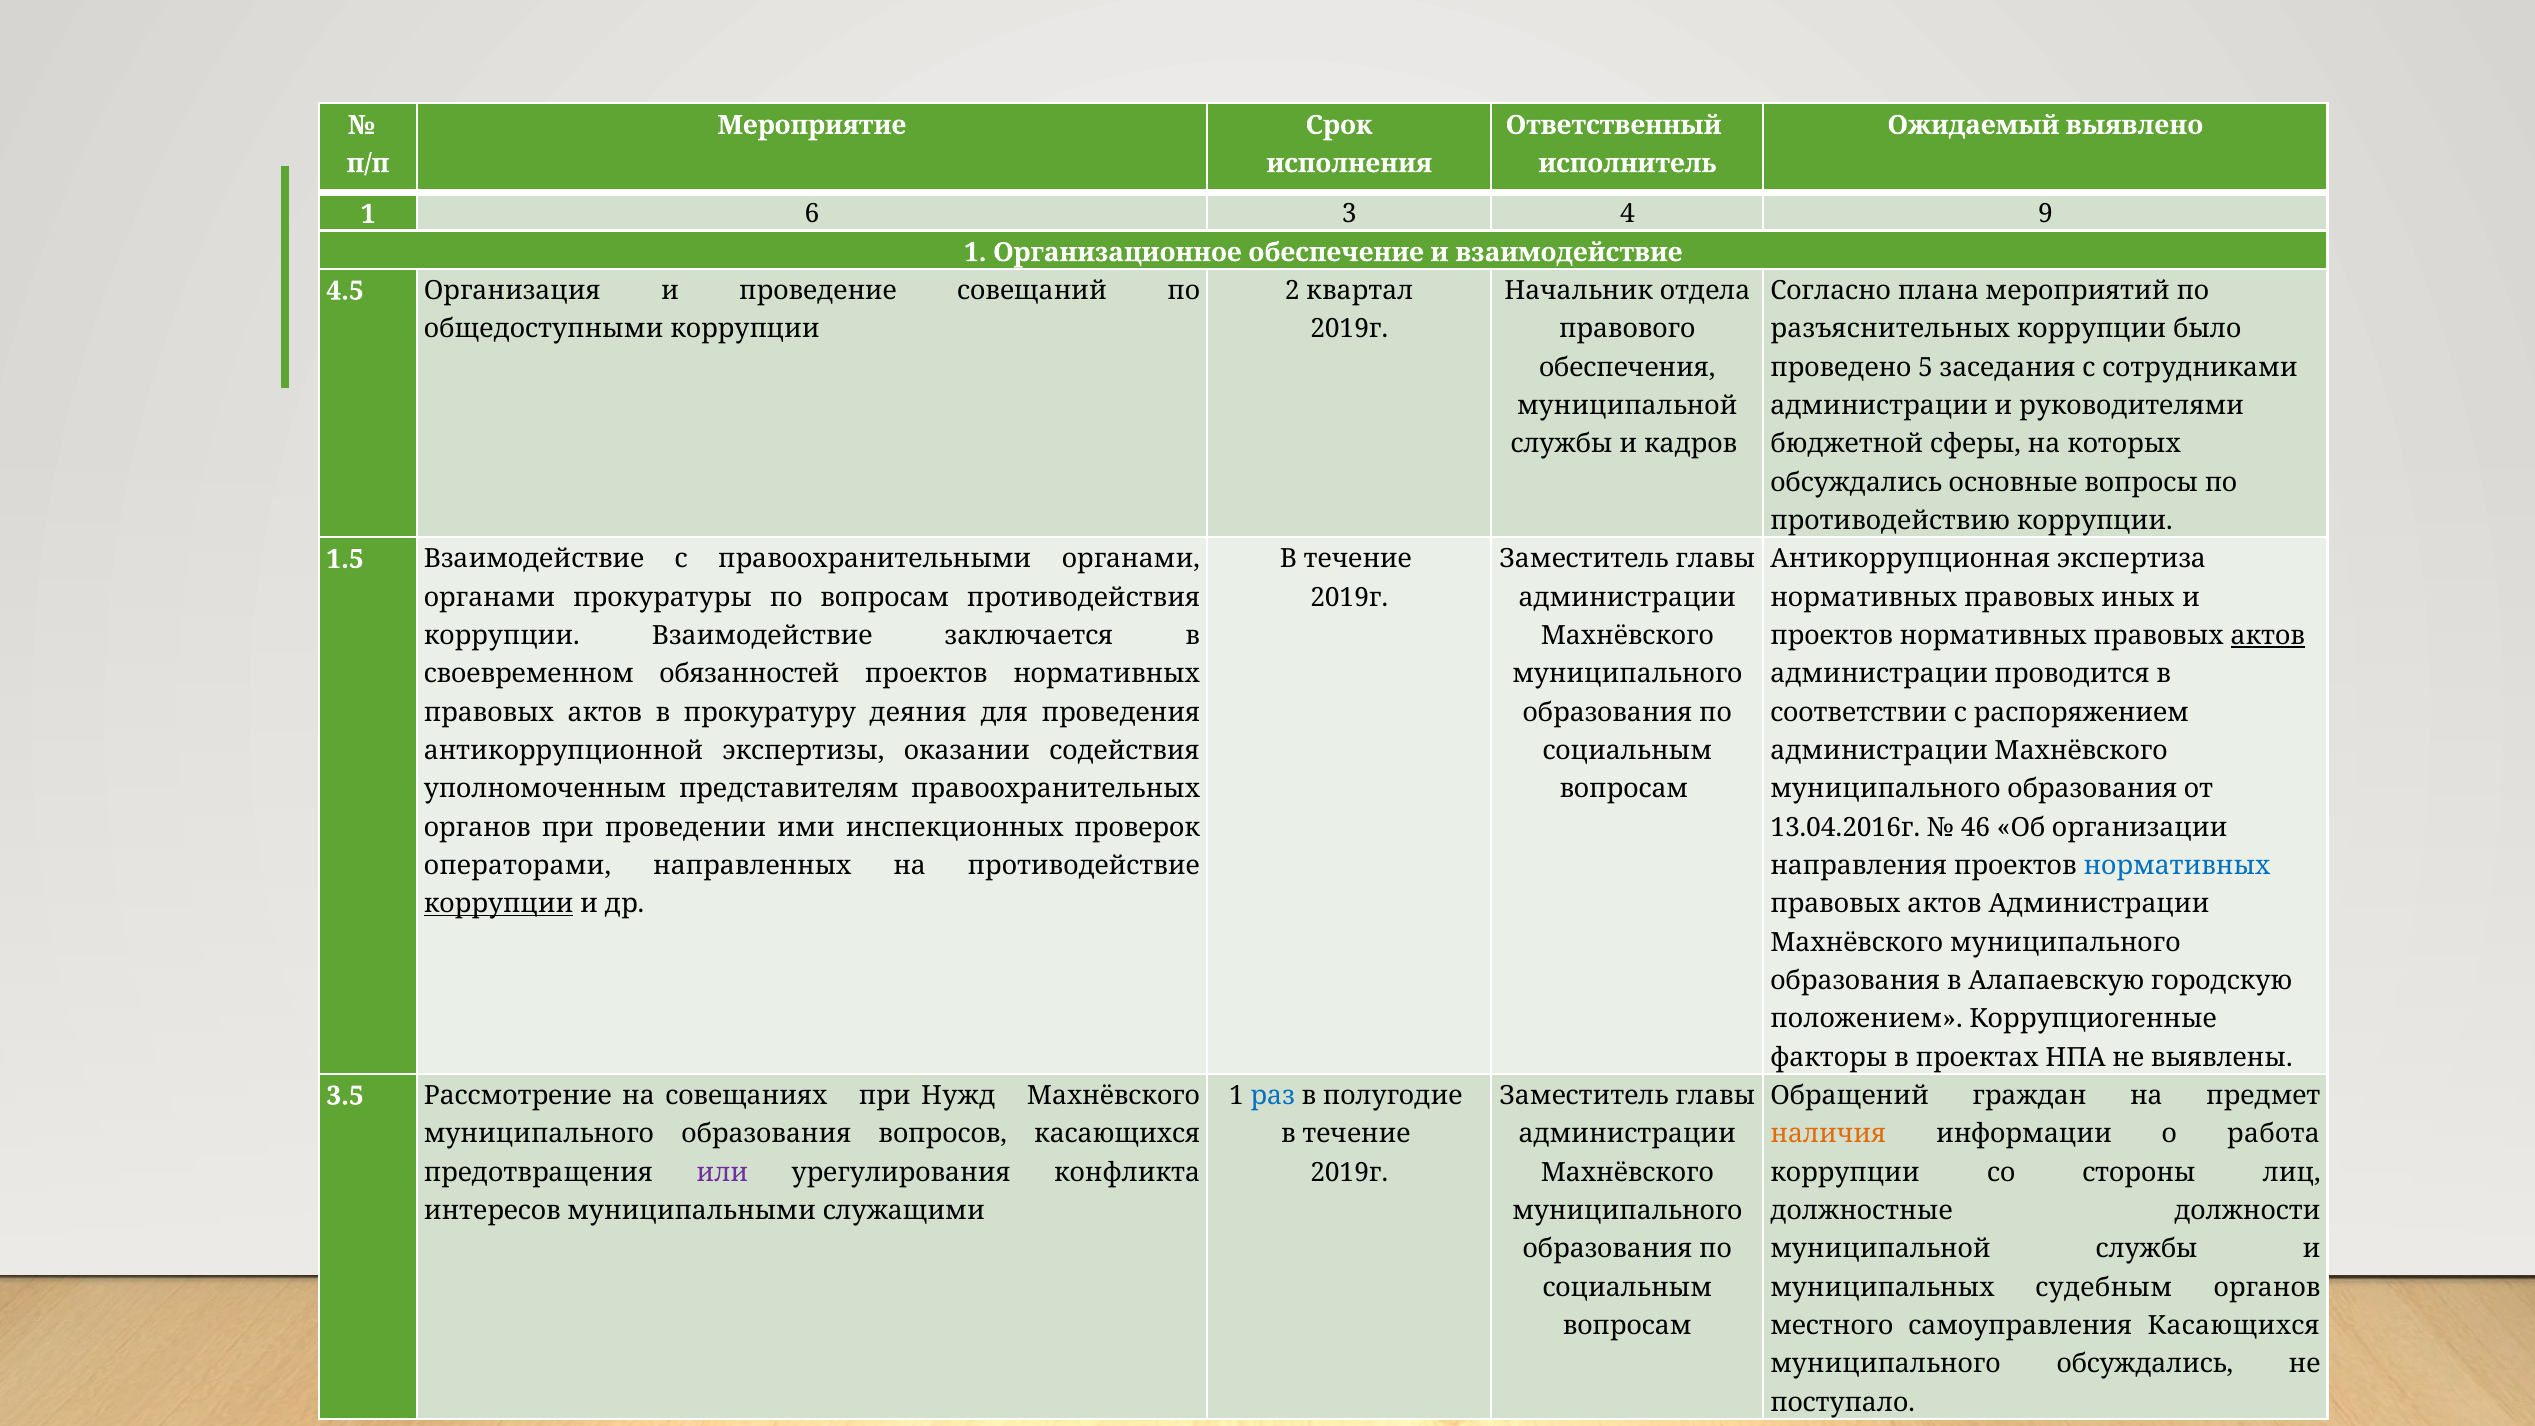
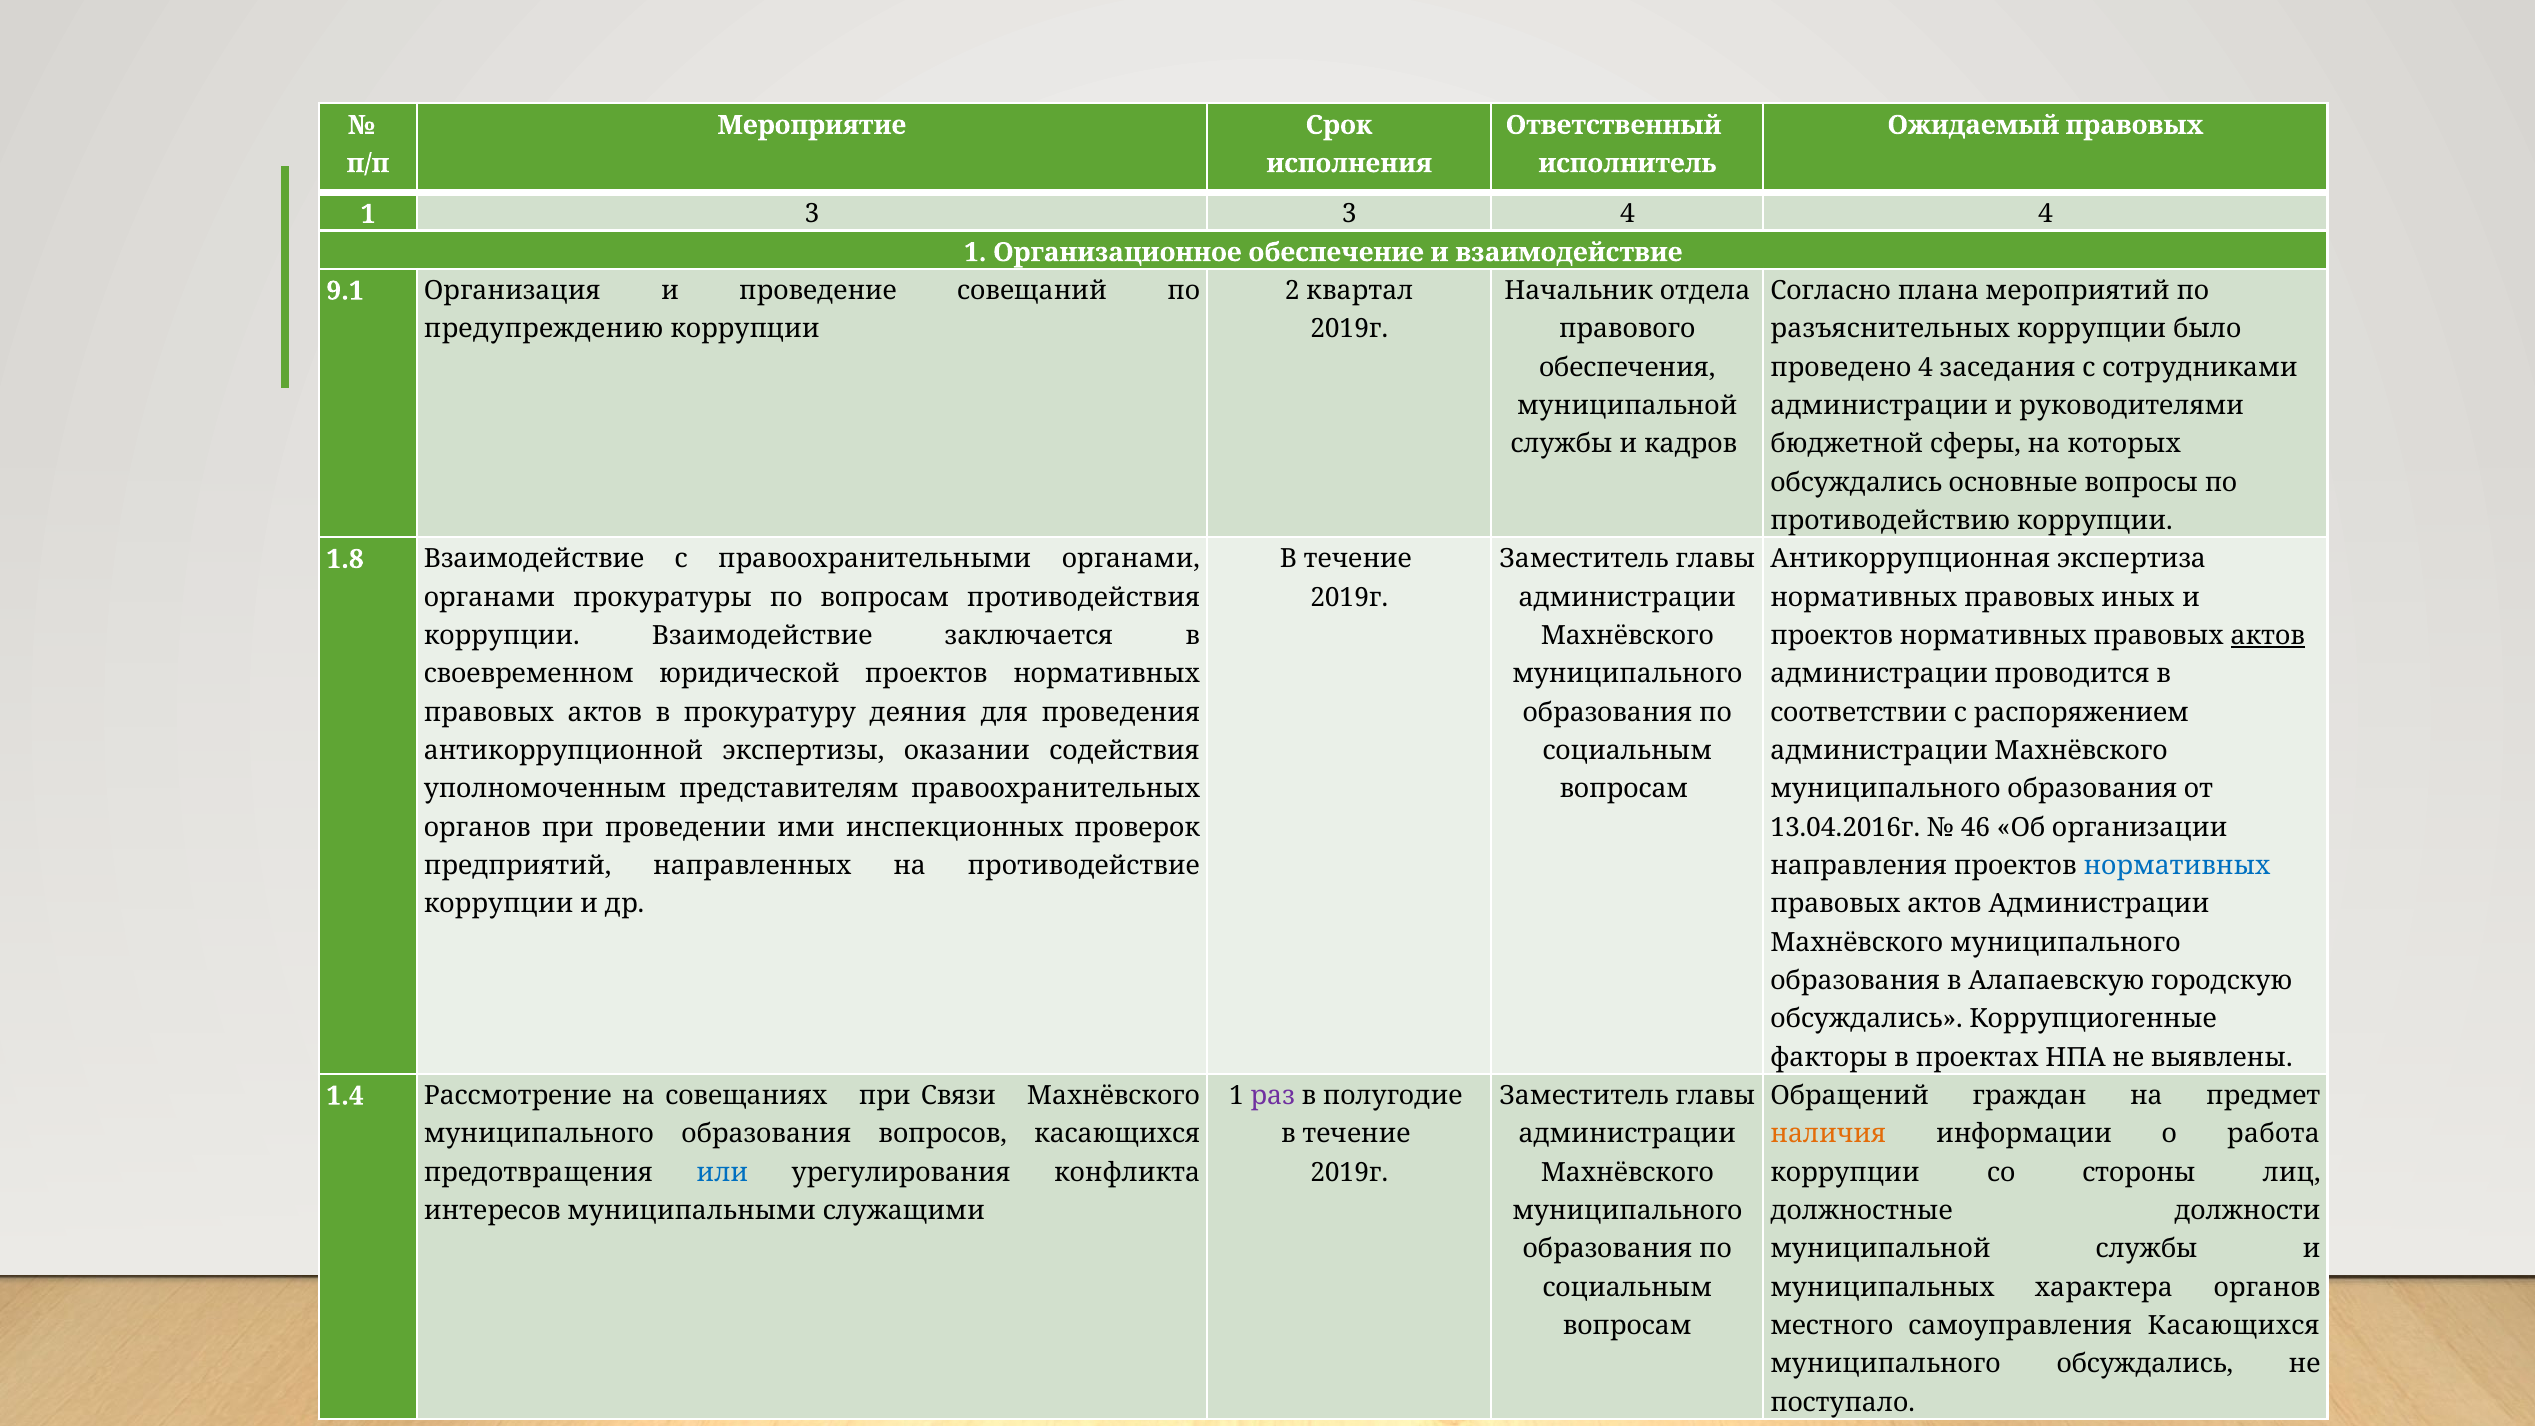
Ожидаемый выявлено: выявлено -> правовых (2135, 125)
1 6: 6 -> 3 (812, 214)
4 9: 9 -> 4 (2045, 214)
4.5: 4.5 -> 9.1 (345, 291)
общедоступными: общедоступными -> предупреждению (544, 329)
проведено 5: 5 -> 4 (1925, 367)
1.5: 1.5 -> 1.8 (345, 559)
обязанностей: обязанностей -> юридической (749, 674)
операторами: операторами -> предприятий (518, 866)
коррупции underline: present -> none (499, 904)
положением: положением -> обсуждались (1867, 1019)
3.5: 3.5 -> 1.4 (345, 1096)
Нужд: Нужд -> Связи (958, 1096)
раз colour: blue -> purple (1273, 1096)
или colour: purple -> blue (722, 1172)
судебным: судебным -> характера (2104, 1287)
